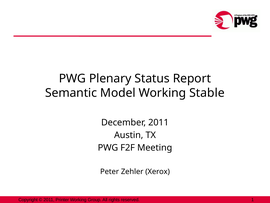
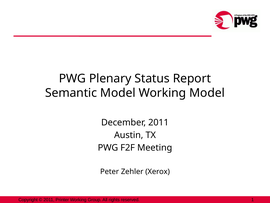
Working Stable: Stable -> Model (207, 93)
